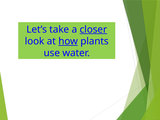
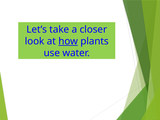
closer underline: present -> none (93, 30)
